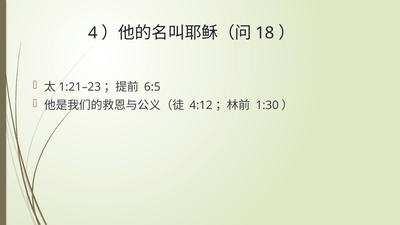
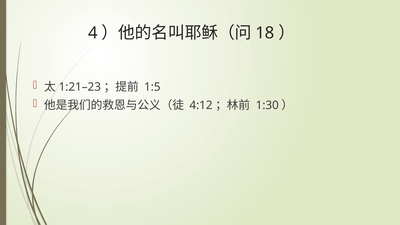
6:5: 6:5 -> 1:5 (152, 87)
